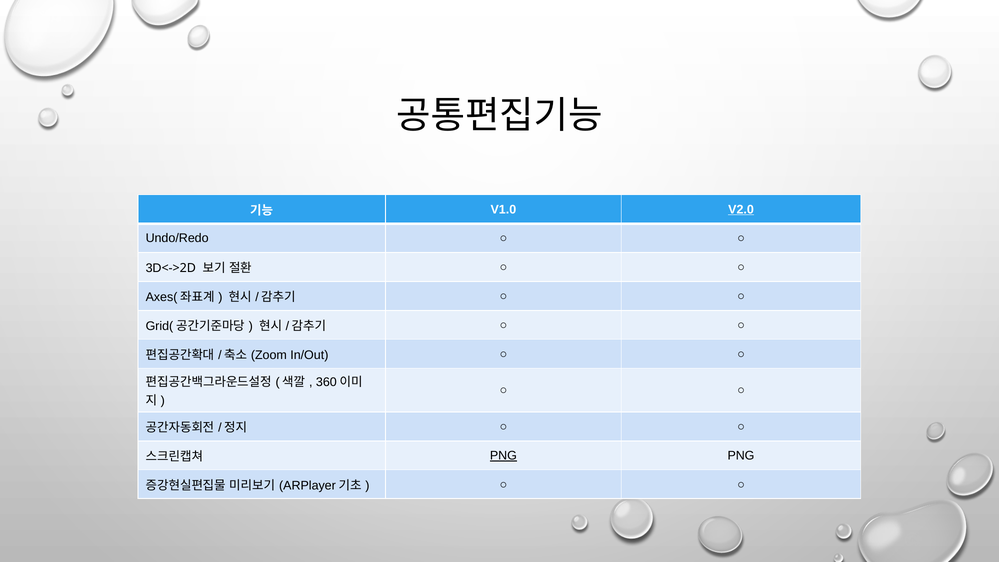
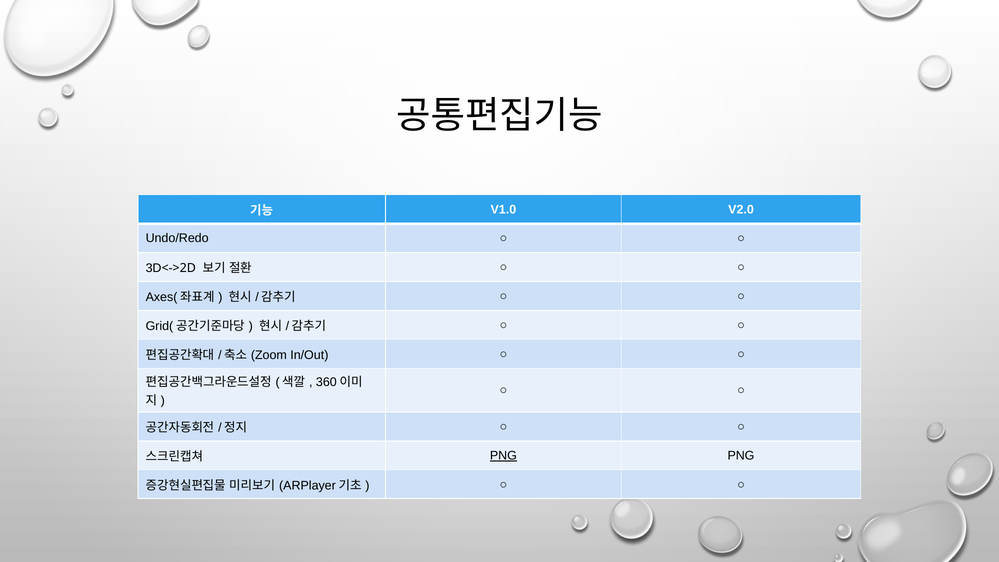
V2.0 underline: present -> none (741, 209)
